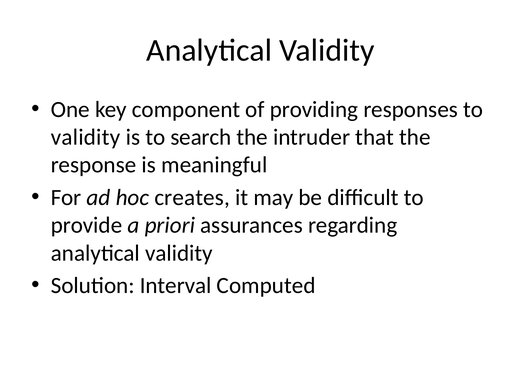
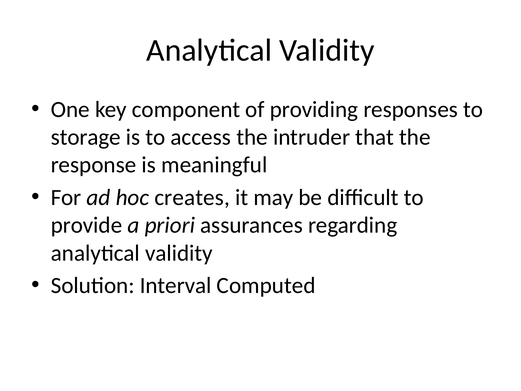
validity: validity -> storage (86, 137)
search: search -> access (201, 137)
